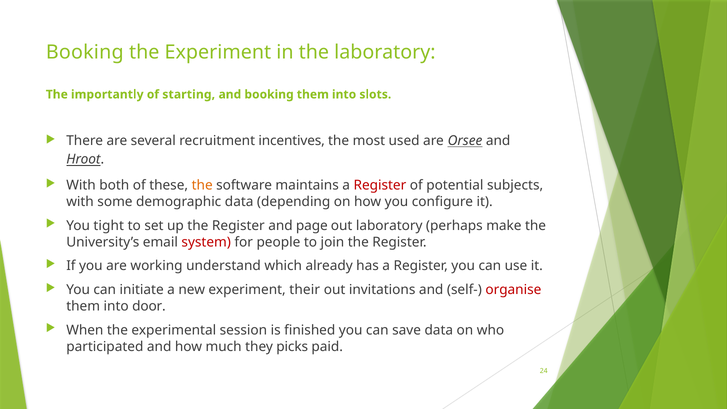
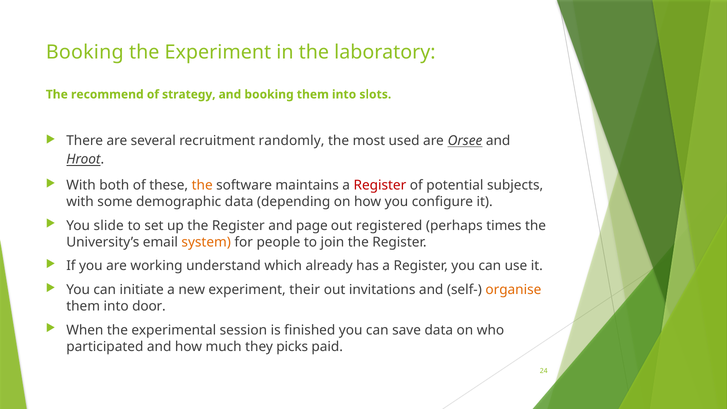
importantly: importantly -> recommend (107, 94)
starting: starting -> strategy (189, 94)
incentives: incentives -> randomly (292, 141)
tight: tight -> slide (109, 226)
out laboratory: laboratory -> registered (389, 226)
make: make -> times (504, 226)
system colour: red -> orange (206, 242)
organise colour: red -> orange (513, 290)
